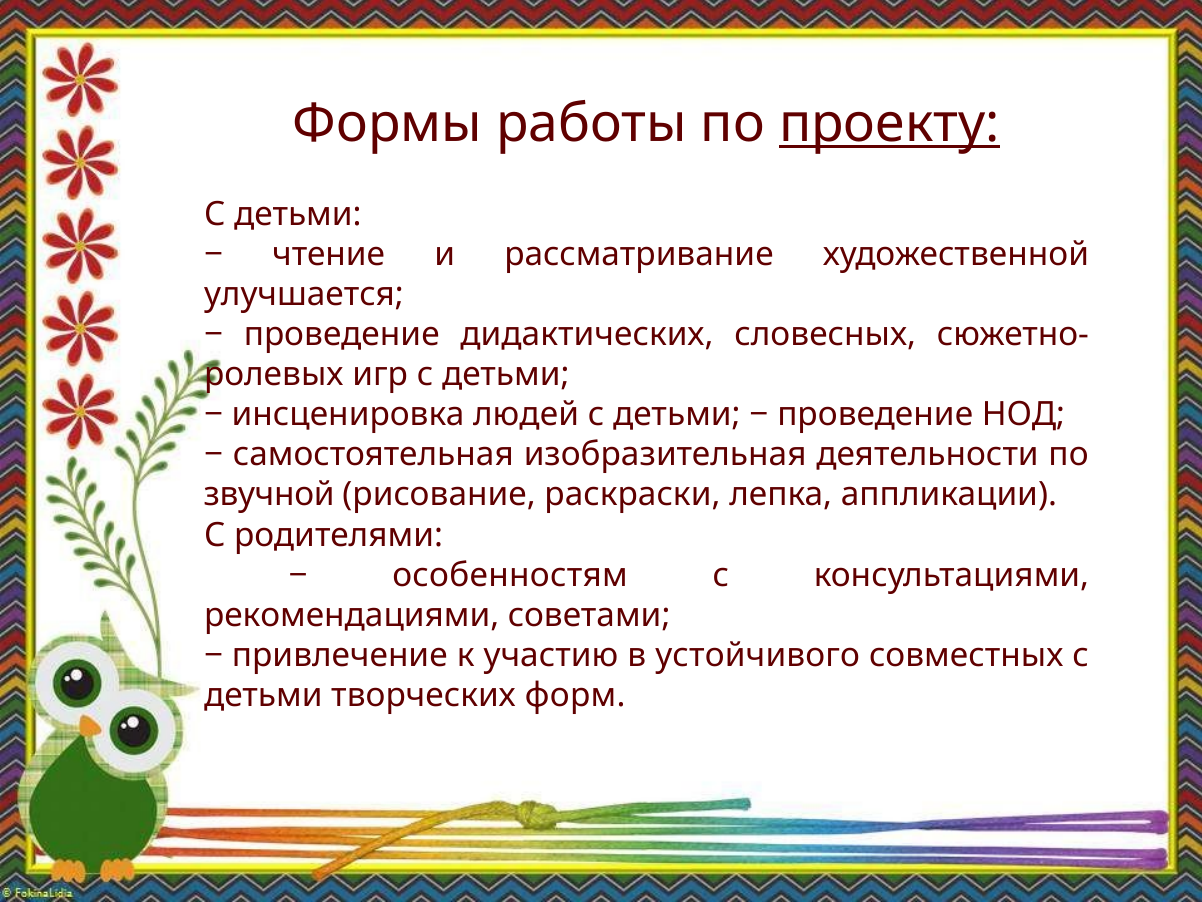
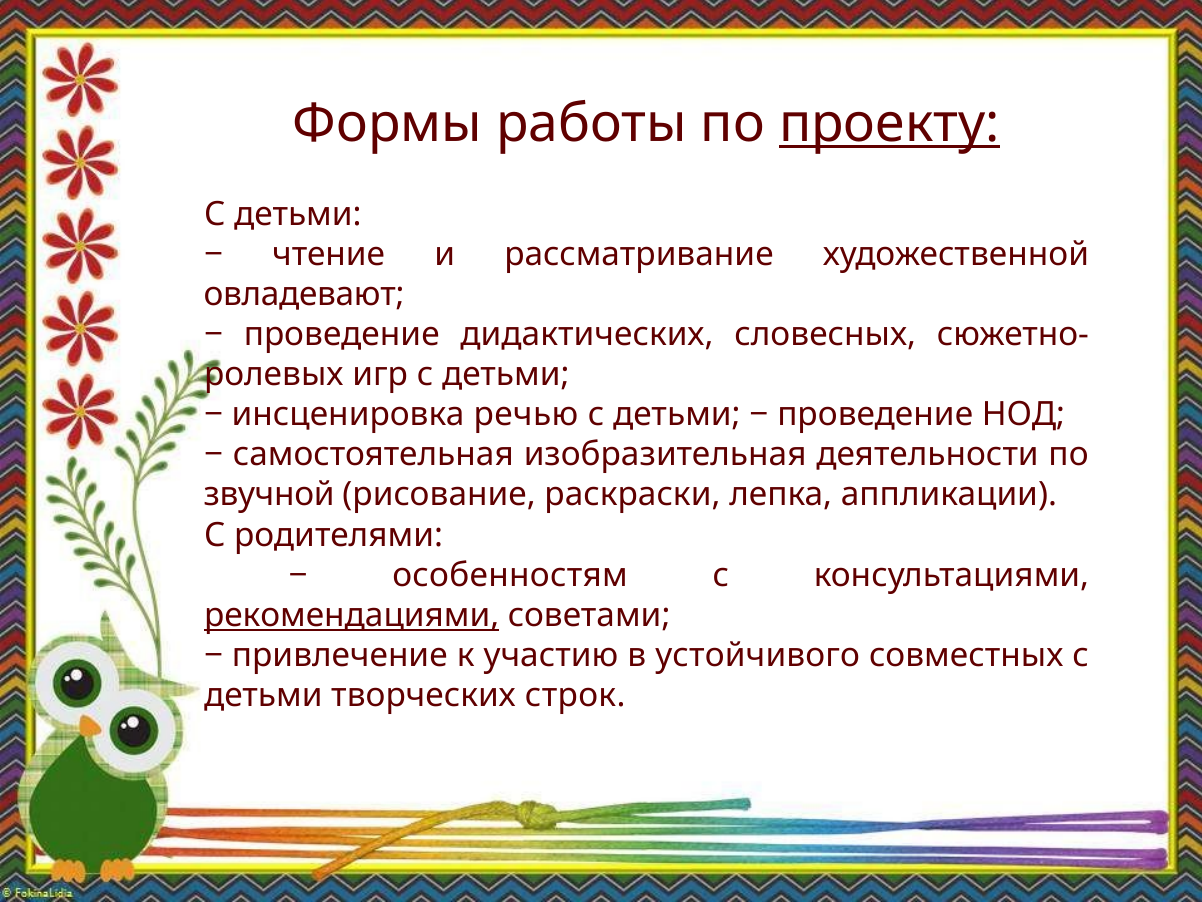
улучшается: улучшается -> овладевают (304, 294)
людей: людей -> речью (526, 415)
рекомендациями underline: none -> present (352, 615)
форм: форм -> строк (575, 695)
